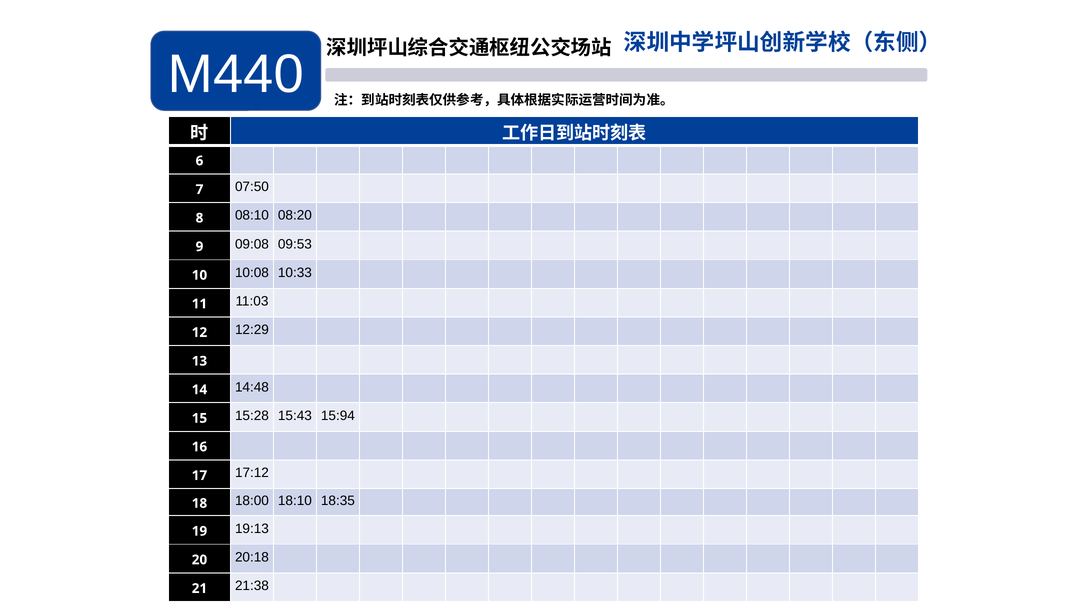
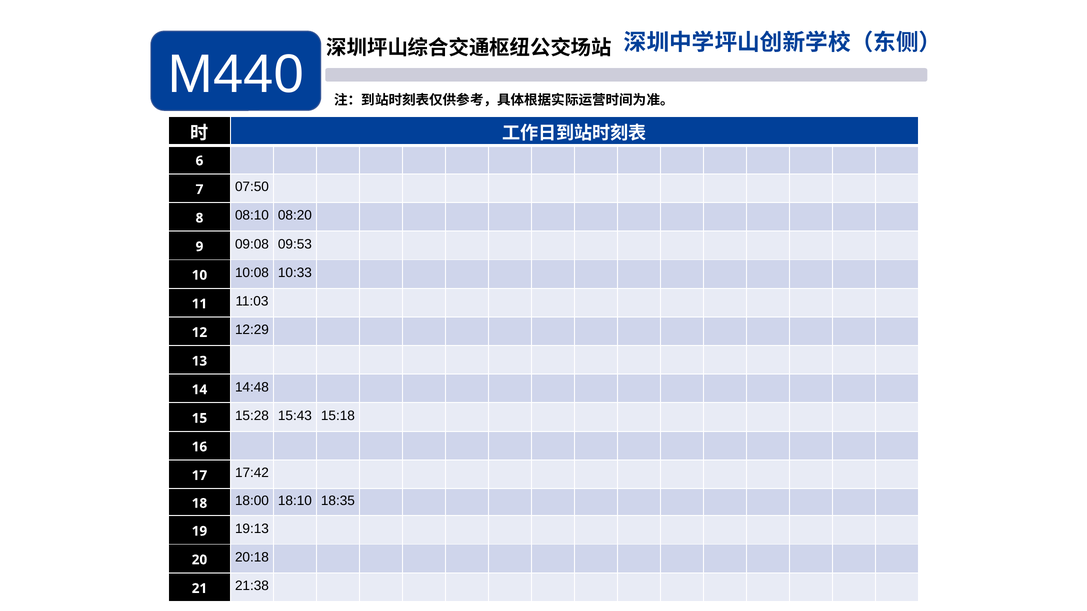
15:94: 15:94 -> 15:18 (338, 416)
17:12: 17:12 -> 17:42 (252, 473)
